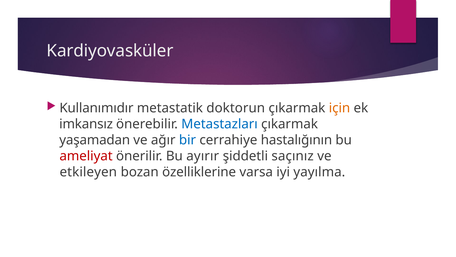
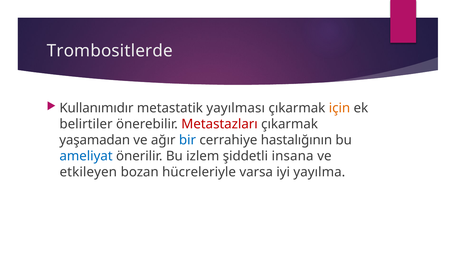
Kardiyovasküler: Kardiyovasküler -> Trombositlerde (110, 51)
doktorun: doktorun -> yayılması (236, 108)
imkansız: imkansız -> belirtiler (86, 124)
Metastazları colour: blue -> red (220, 124)
ameliyat colour: red -> blue (86, 156)
ayırır: ayırır -> izlem (203, 156)
saçınız: saçınız -> insana (293, 156)
özelliklerine: özelliklerine -> hücreleriyle (199, 172)
